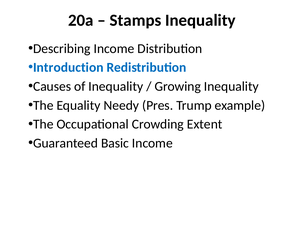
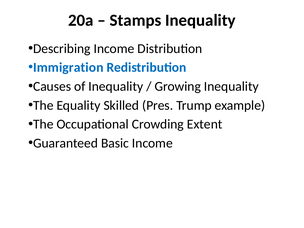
Introduction: Introduction -> Immigration (68, 67)
Needy: Needy -> Skilled (121, 105)
